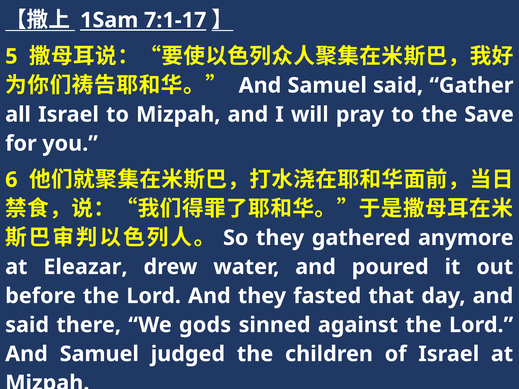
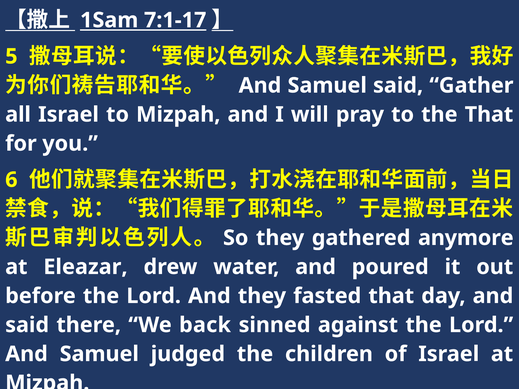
the Save: Save -> That (489, 115)
gods: gods -> back (205, 325)
